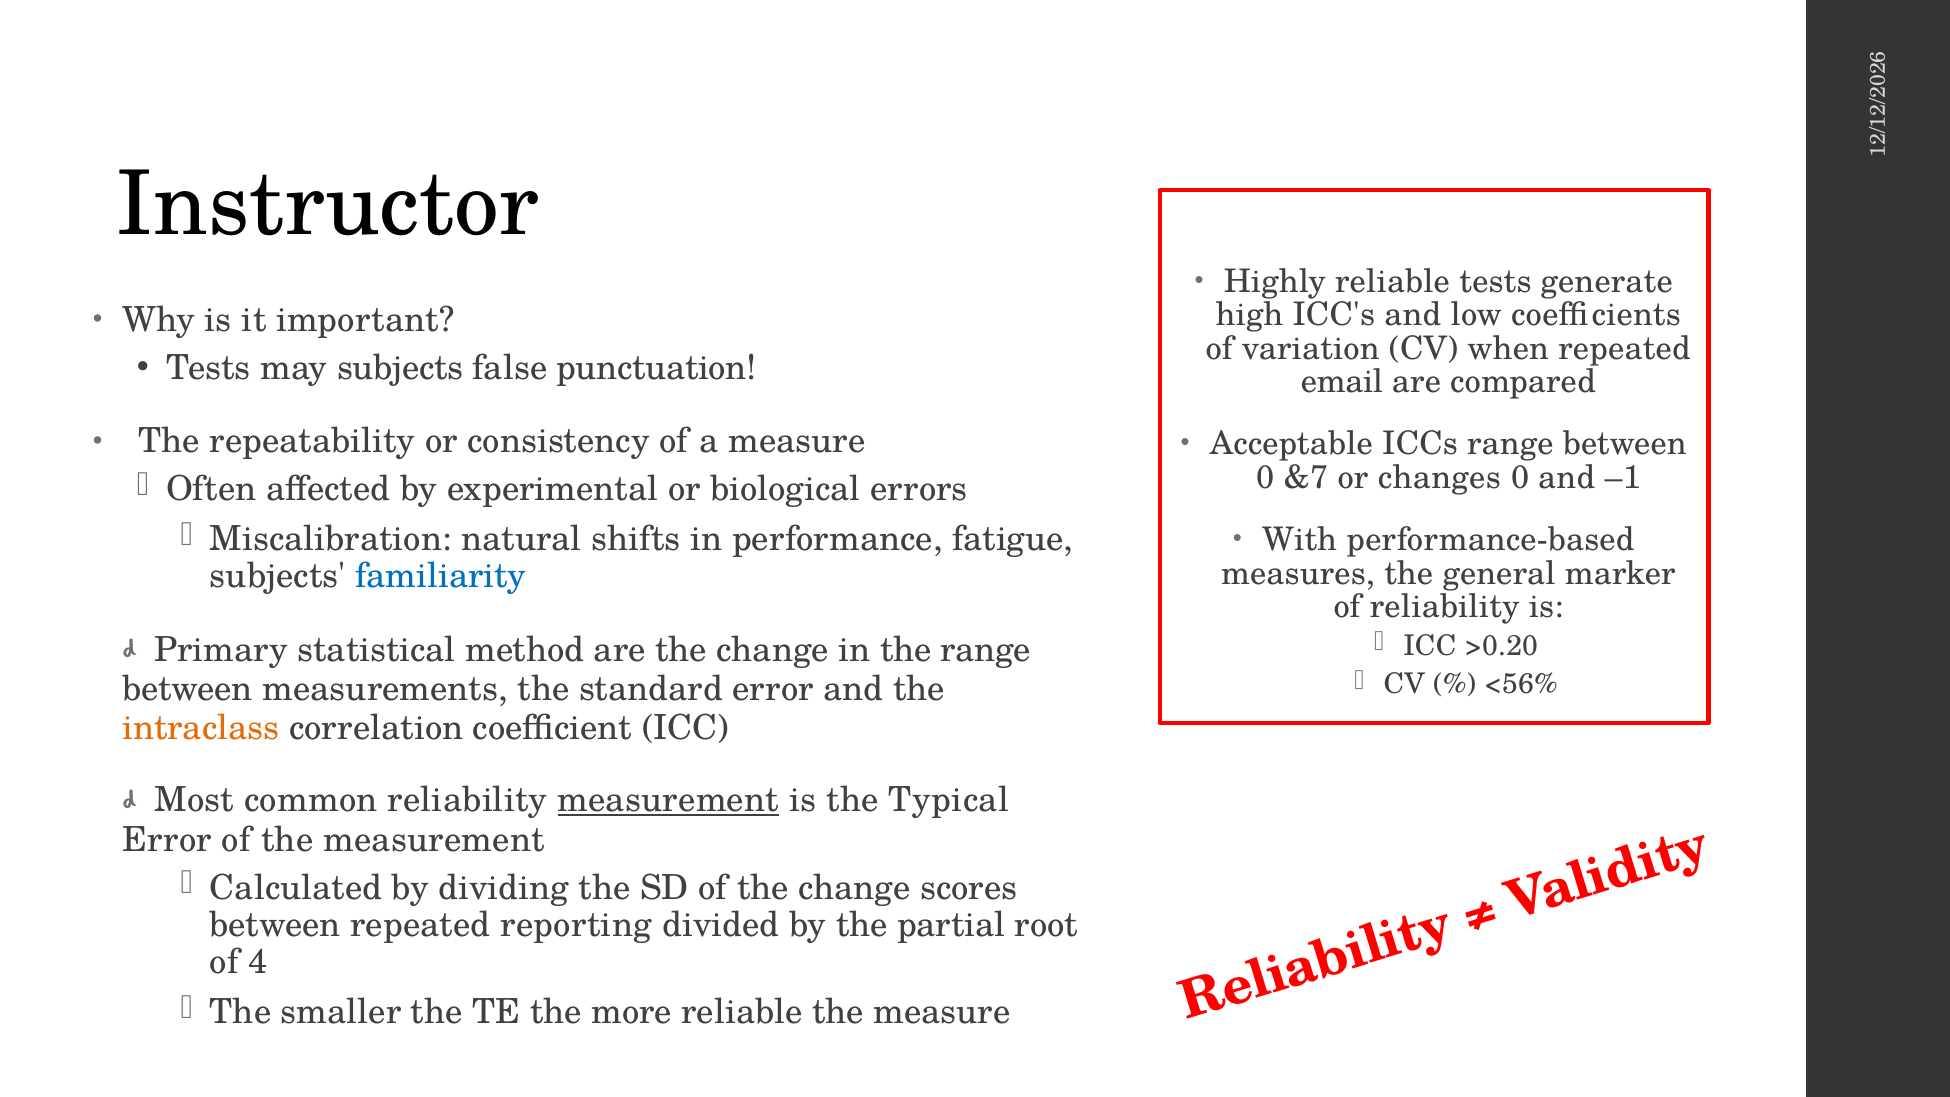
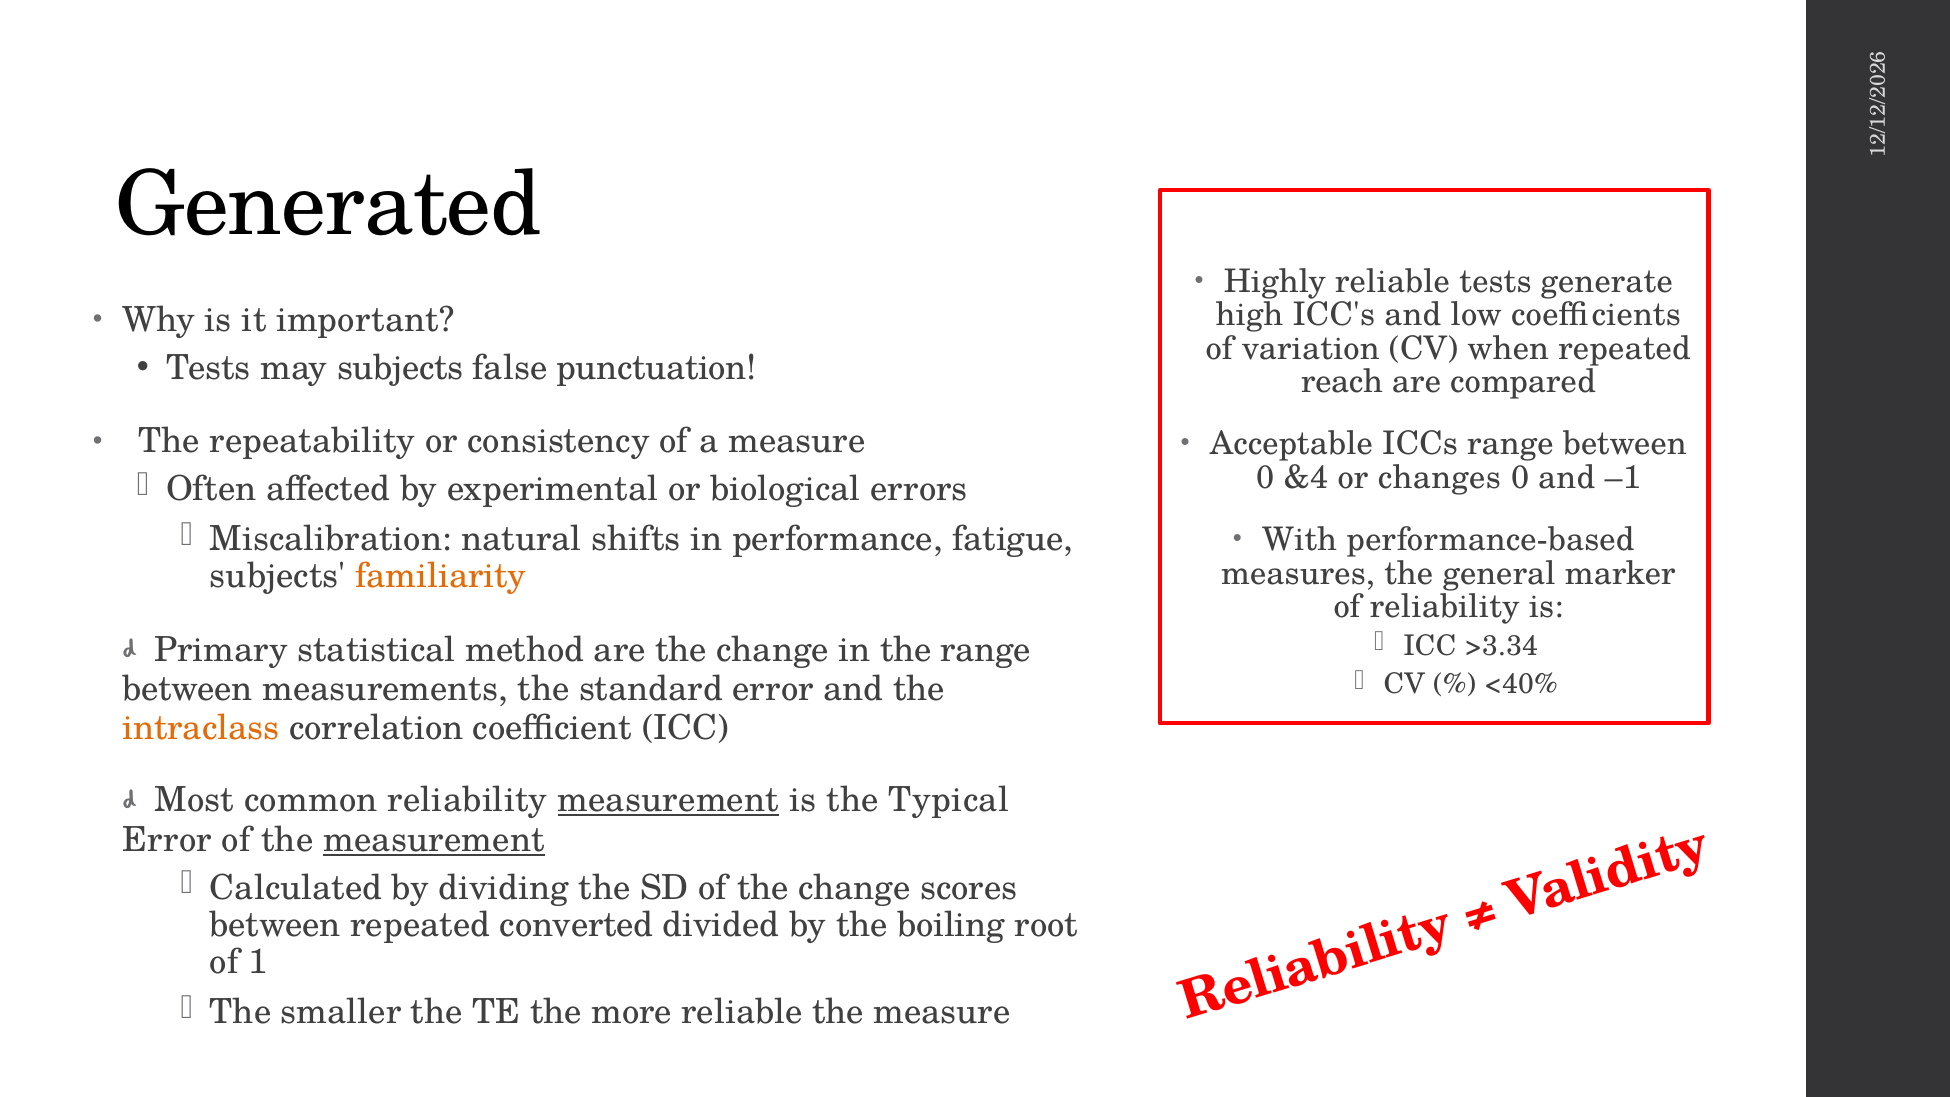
Instructor: Instructor -> Generated (329, 205)
email: email -> reach (1342, 382)
&7: &7 -> &4 (1306, 477)
familiarity colour: blue -> orange (441, 576)
>0.20: >0.20 -> >3.34 (1501, 646)
<56%: <56% -> <40% (1521, 684)
measurement underline: none -> present (434, 840)
reporting: reporting -> converted (577, 925)
partial: partial -> boiling (951, 925)
of 4: 4 -> 1 (258, 962)
